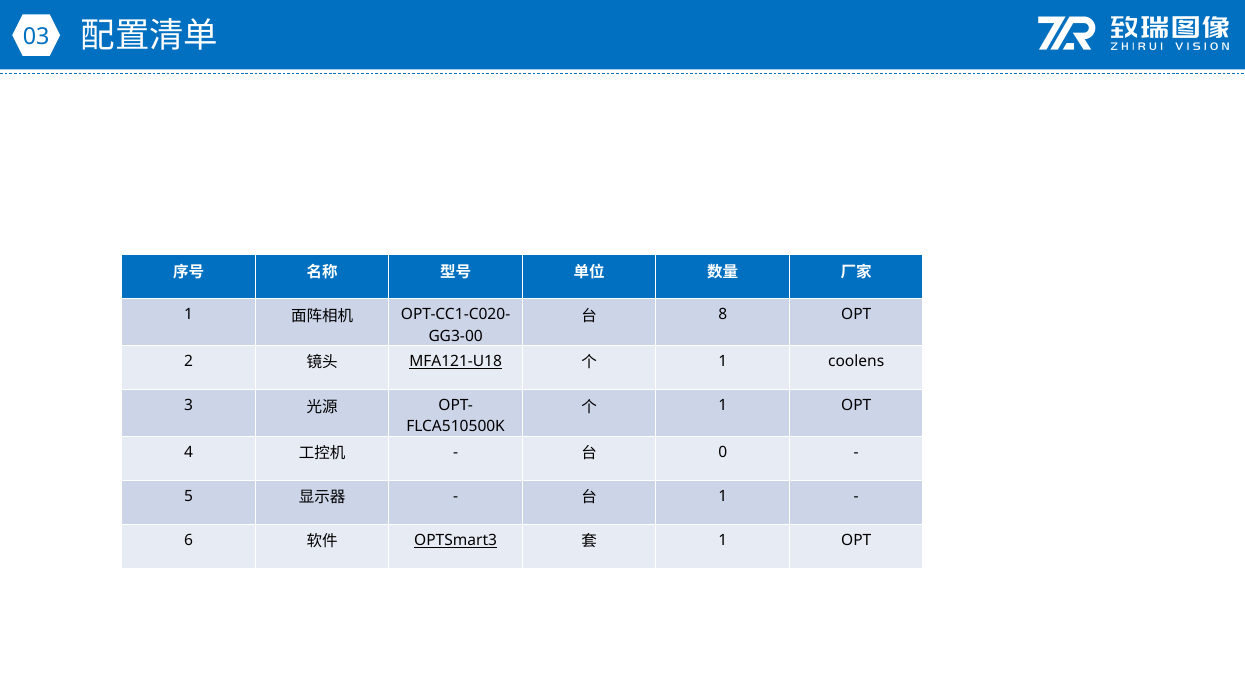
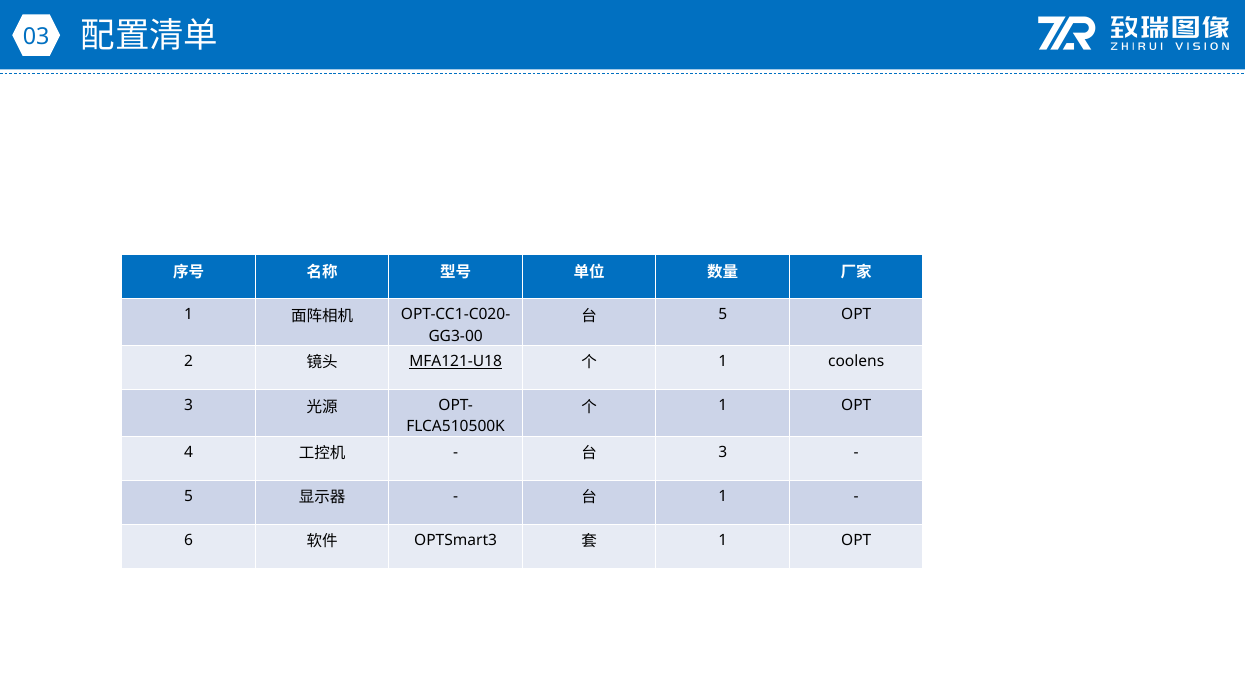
8: 8 -> 5 (723, 315)
0: 0 -> 3 (723, 452)
OPTSmart3 underline: present -> none (456, 541)
